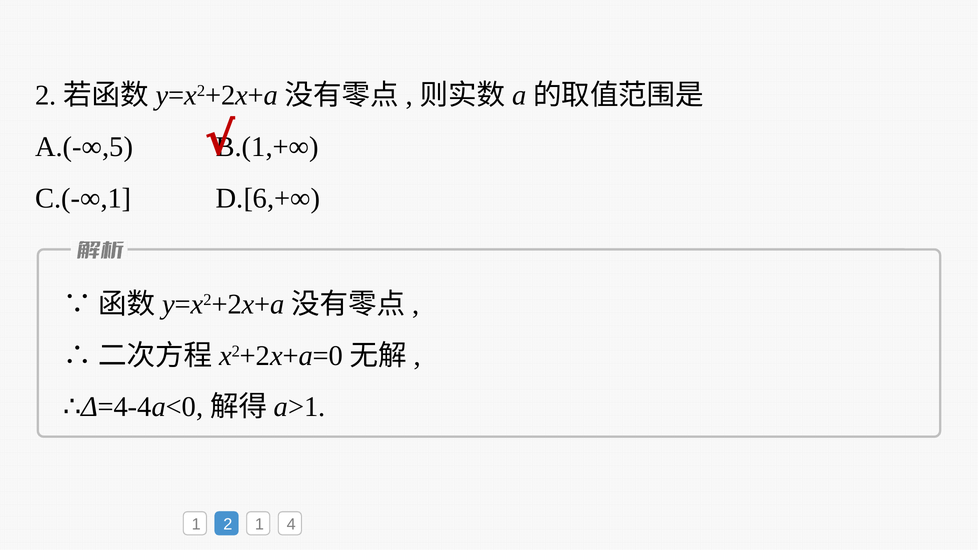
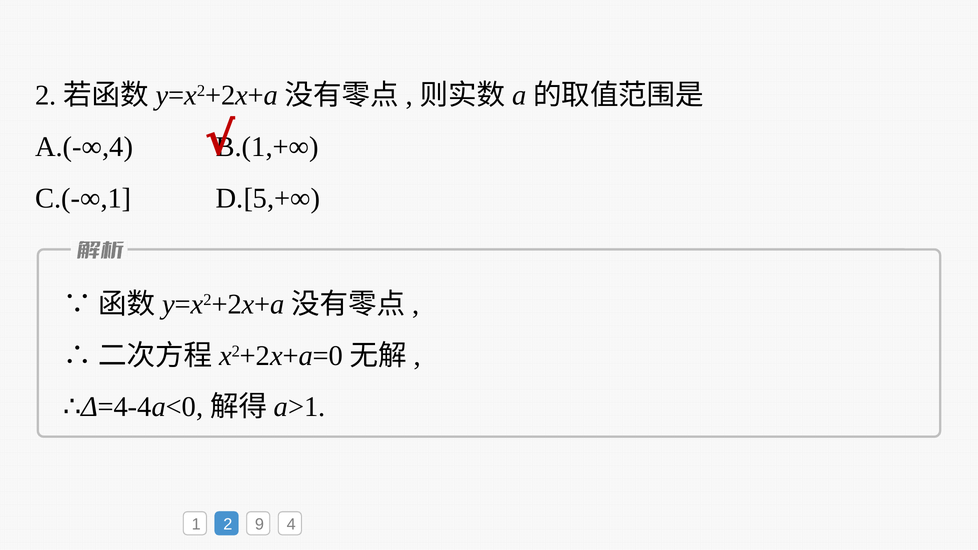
A.(-∞,5: A.(-∞,5 -> A.(-∞,4 (84, 147)
D.[6,+∞: D.[6,+∞ -> D.[5,+∞ (268, 198)
2 1: 1 -> 9 (259, 525)
